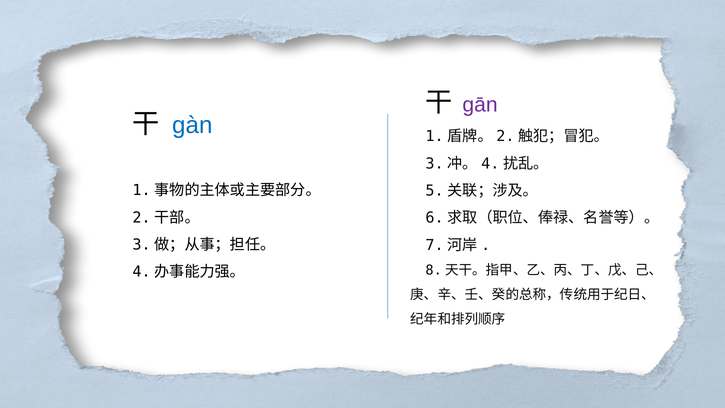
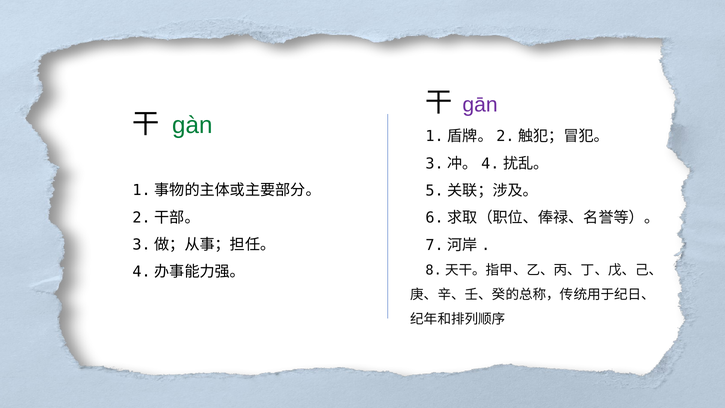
gàn colour: blue -> green (192, 125)
